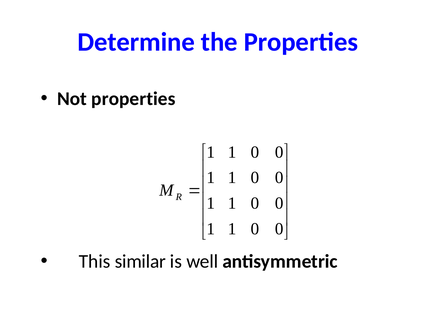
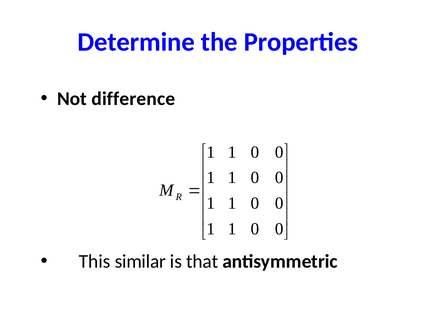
Not properties: properties -> difference (133, 99)
well: well -> that (202, 262)
